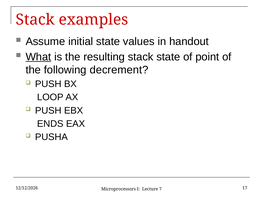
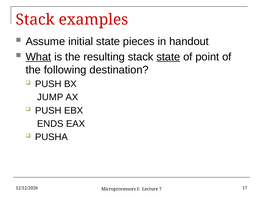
values: values -> pieces (139, 42)
state underline: none -> present (168, 57)
decrement: decrement -> destination (119, 70)
LOOP: LOOP -> JUMP (50, 97)
